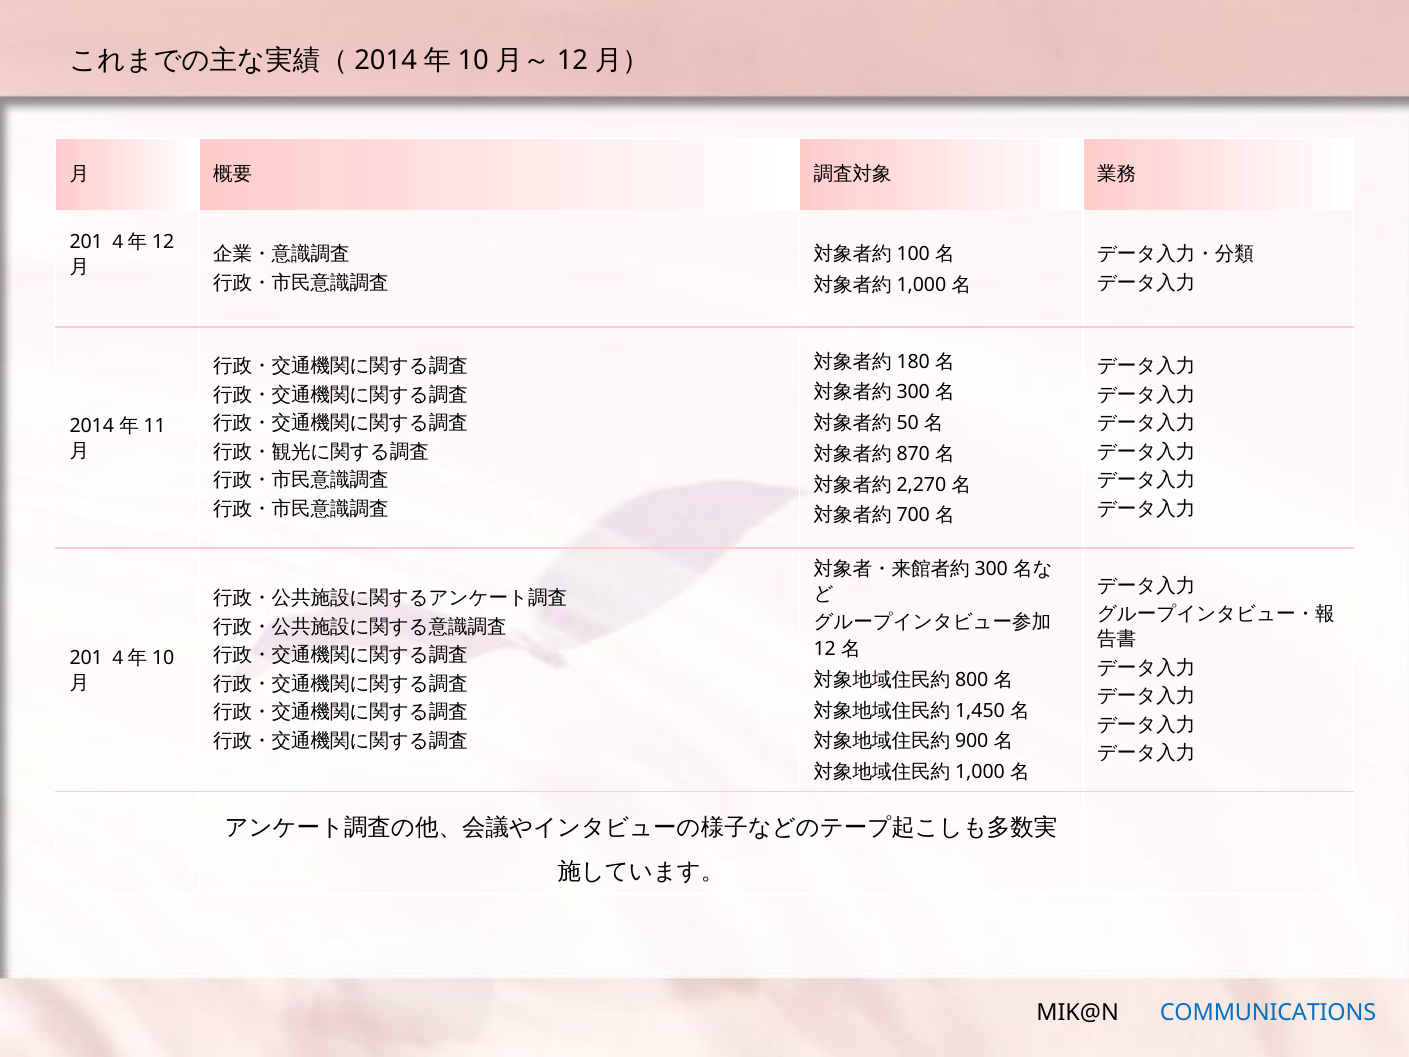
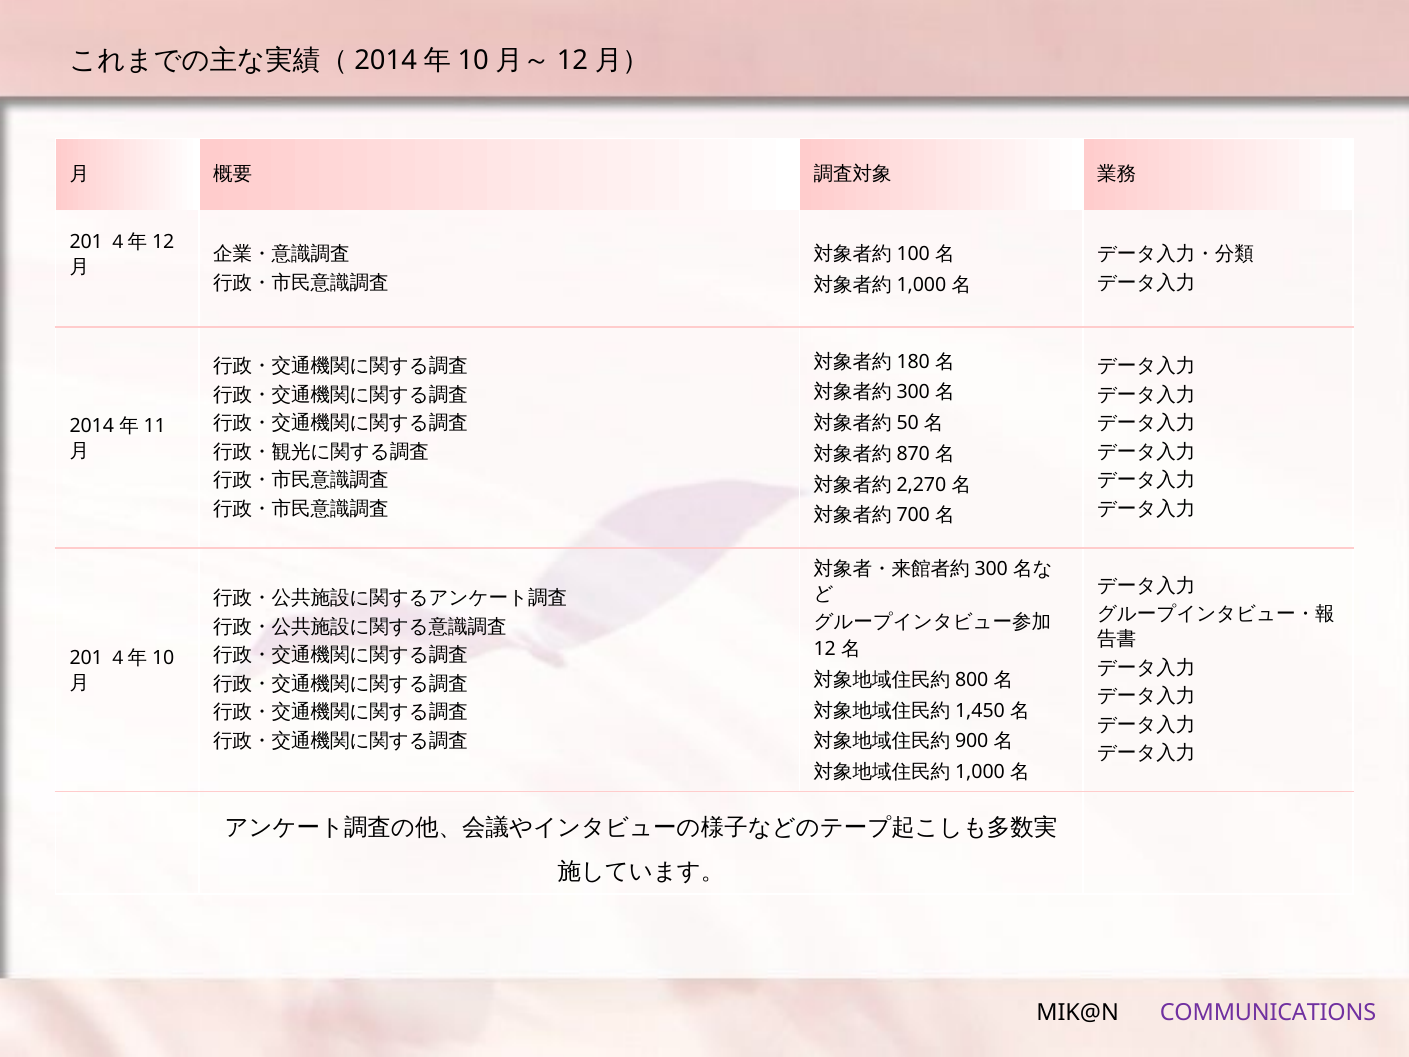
COMMUNICATIONS colour: blue -> purple (1268, 1013)
